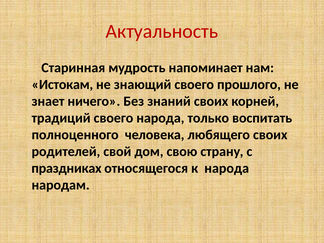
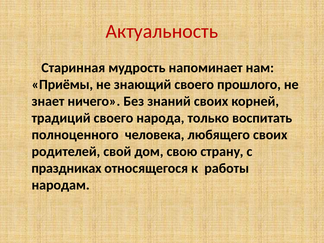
Истокам: Истокам -> Приёмы (62, 84)
к народа: народа -> работы (227, 168)
